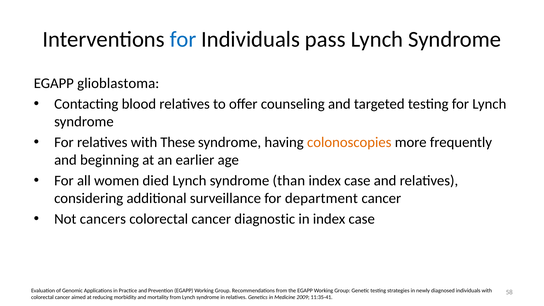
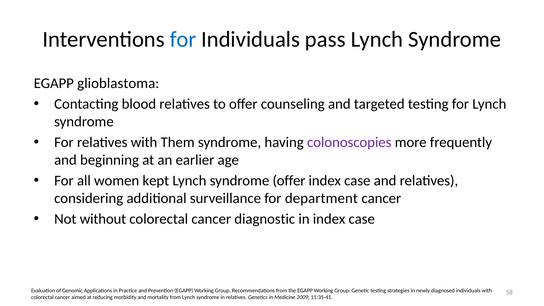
These: These -> Them (178, 142)
colonoscopies colour: orange -> purple (349, 142)
died: died -> kept (156, 181)
syndrome than: than -> offer (289, 181)
cancers: cancers -> without (103, 219)
